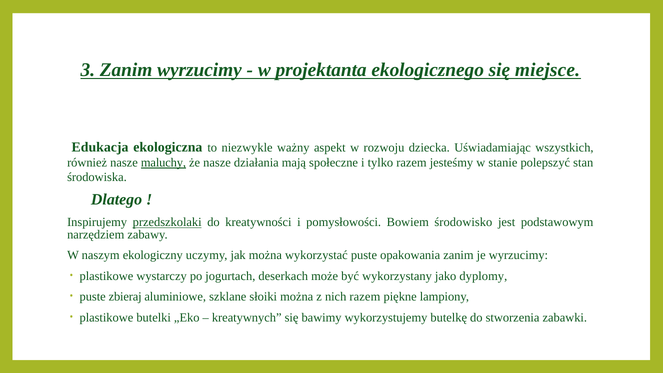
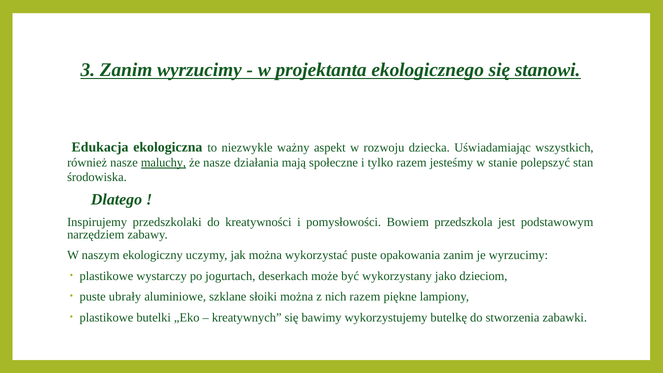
miejsce: miejsce -> stanowi (548, 70)
przedszkolaki underline: present -> none (167, 222)
środowisko: środowisko -> przedszkola (463, 222)
dyplomy: dyplomy -> dzieciom (483, 276)
zbieraj: zbieraj -> ubrały (125, 297)
